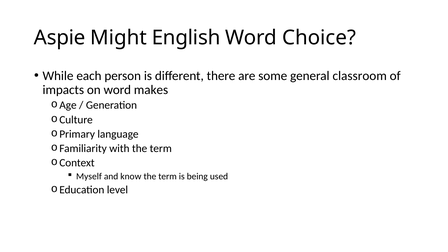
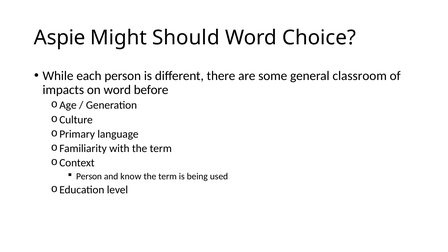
English: English -> Should (186, 38)
makes: makes -> before (151, 90)
Myself: Myself -> Person (89, 176)
